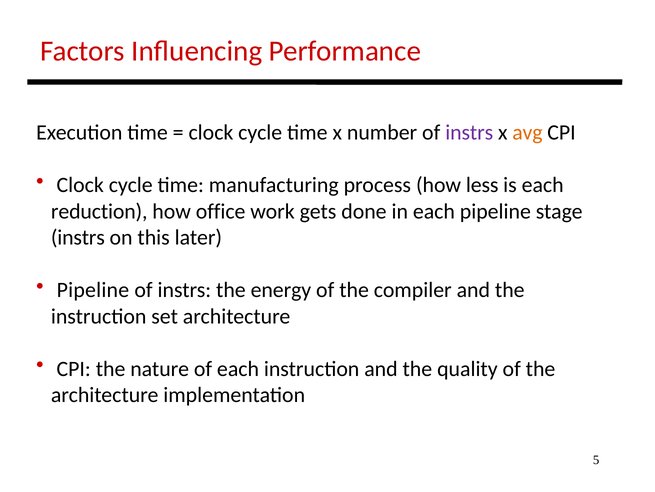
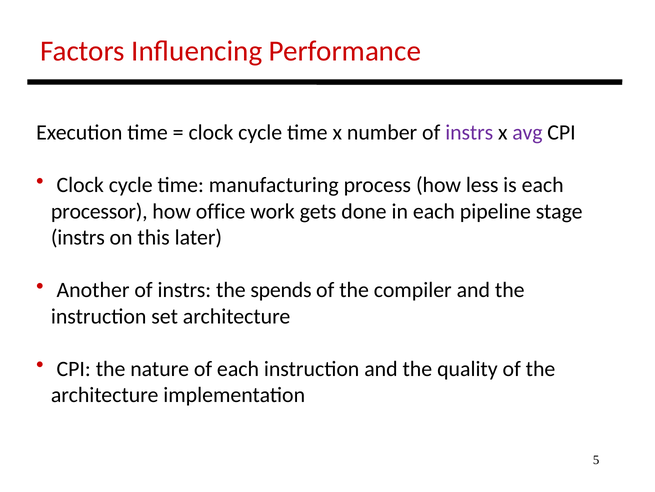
avg colour: orange -> purple (527, 132)
reduction: reduction -> processor (99, 211)
Pipeline: Pipeline -> Another (93, 290)
energy: energy -> spends (281, 290)
